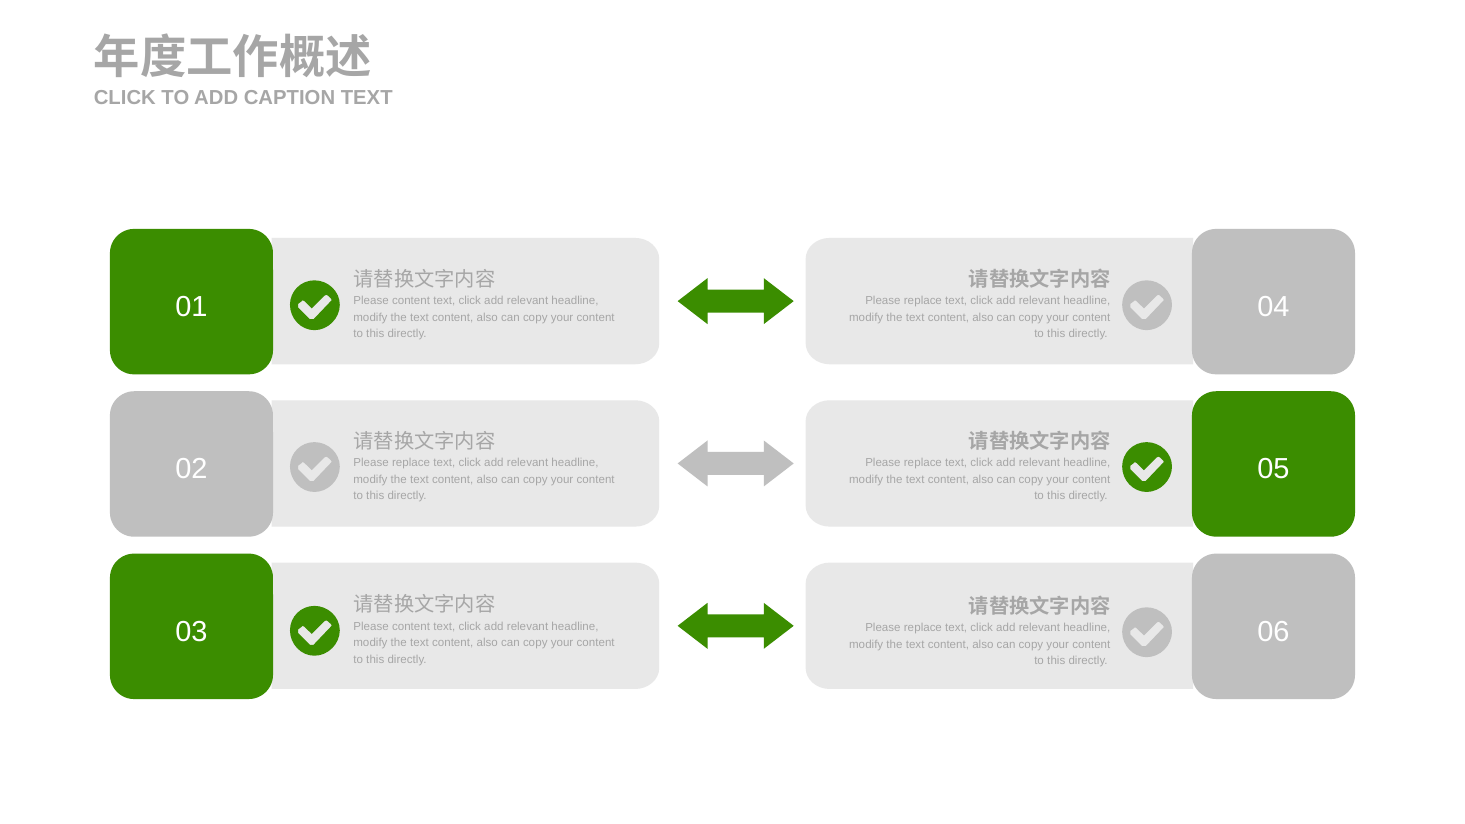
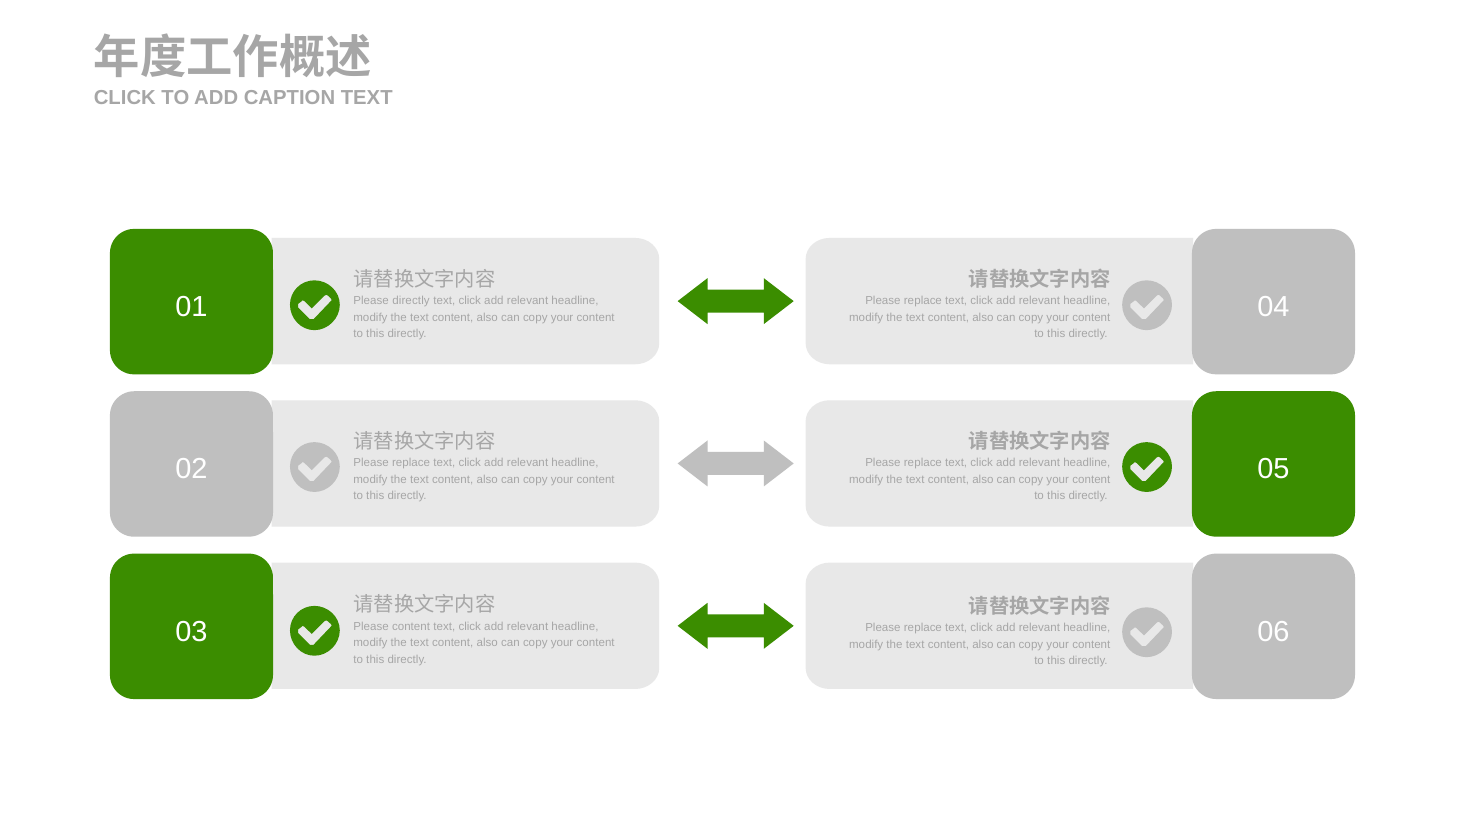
content: content -> directly (411, 301)
